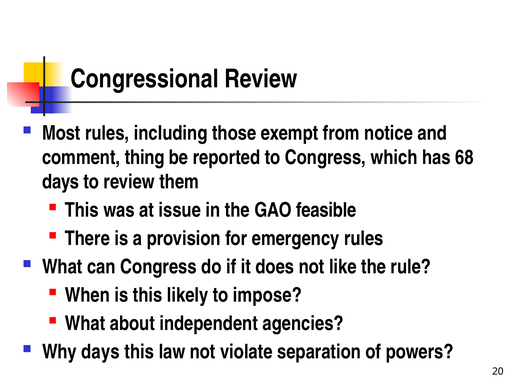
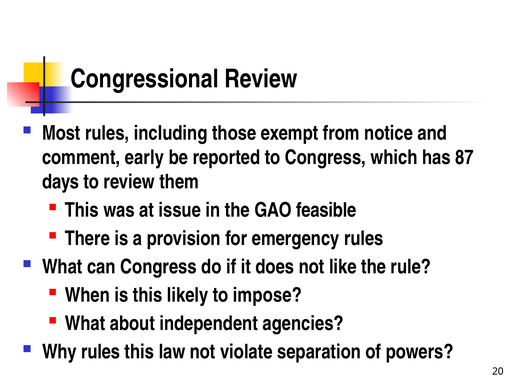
thing: thing -> early (145, 157)
68: 68 -> 87 (464, 157)
Why days: days -> rules (101, 352)
